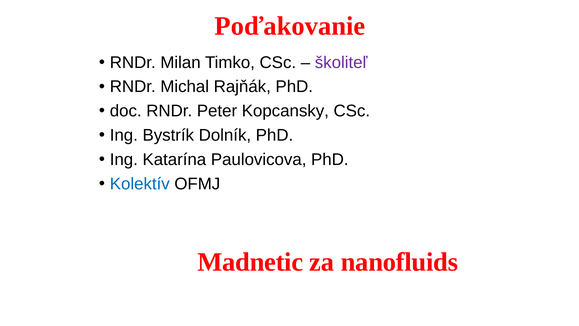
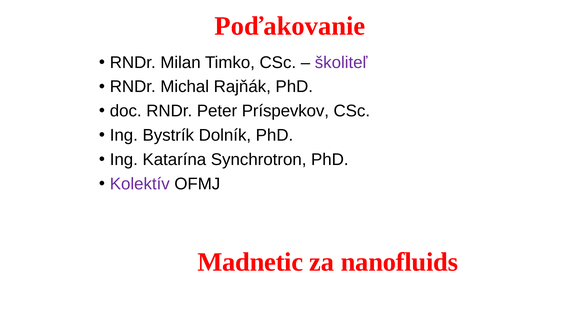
Kopcansky: Kopcansky -> Príspevkov (285, 111)
Paulovicova: Paulovicova -> Synchrotron (259, 159)
Kolektív colour: blue -> purple (140, 184)
